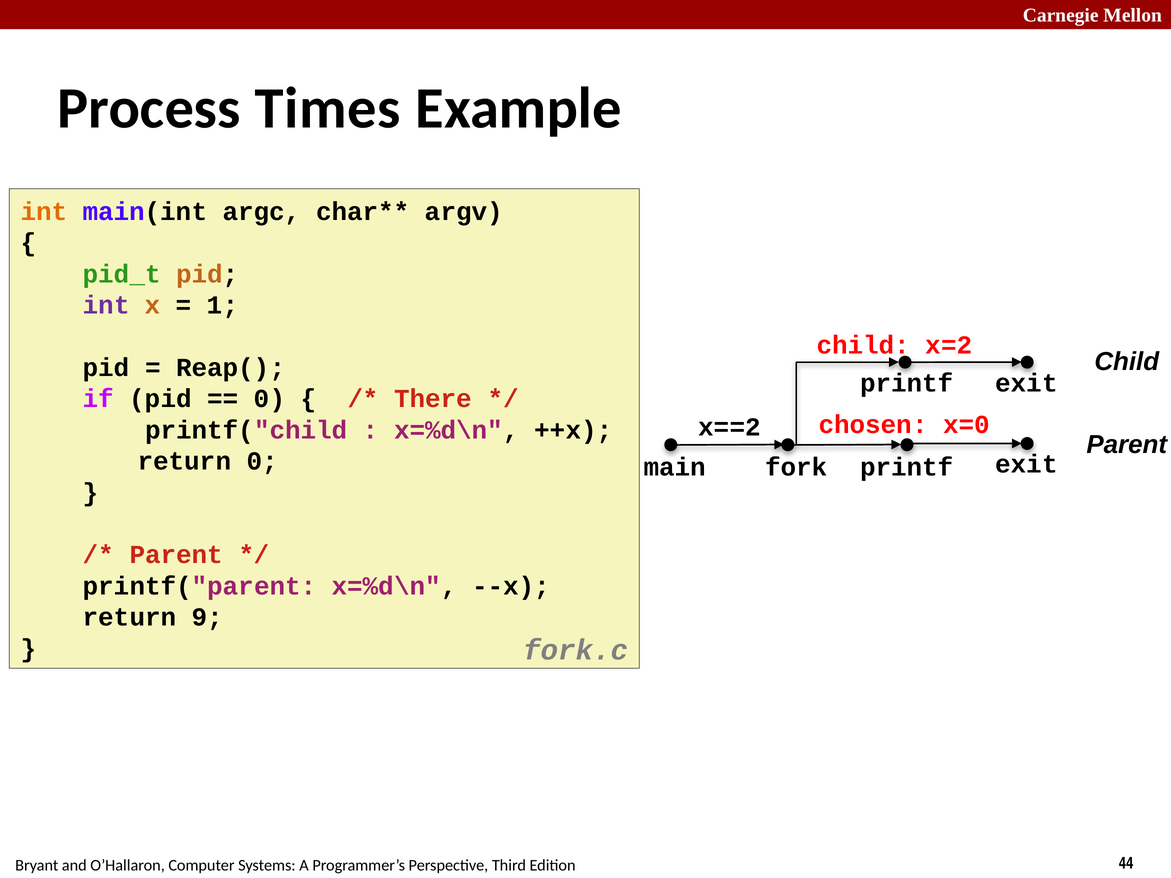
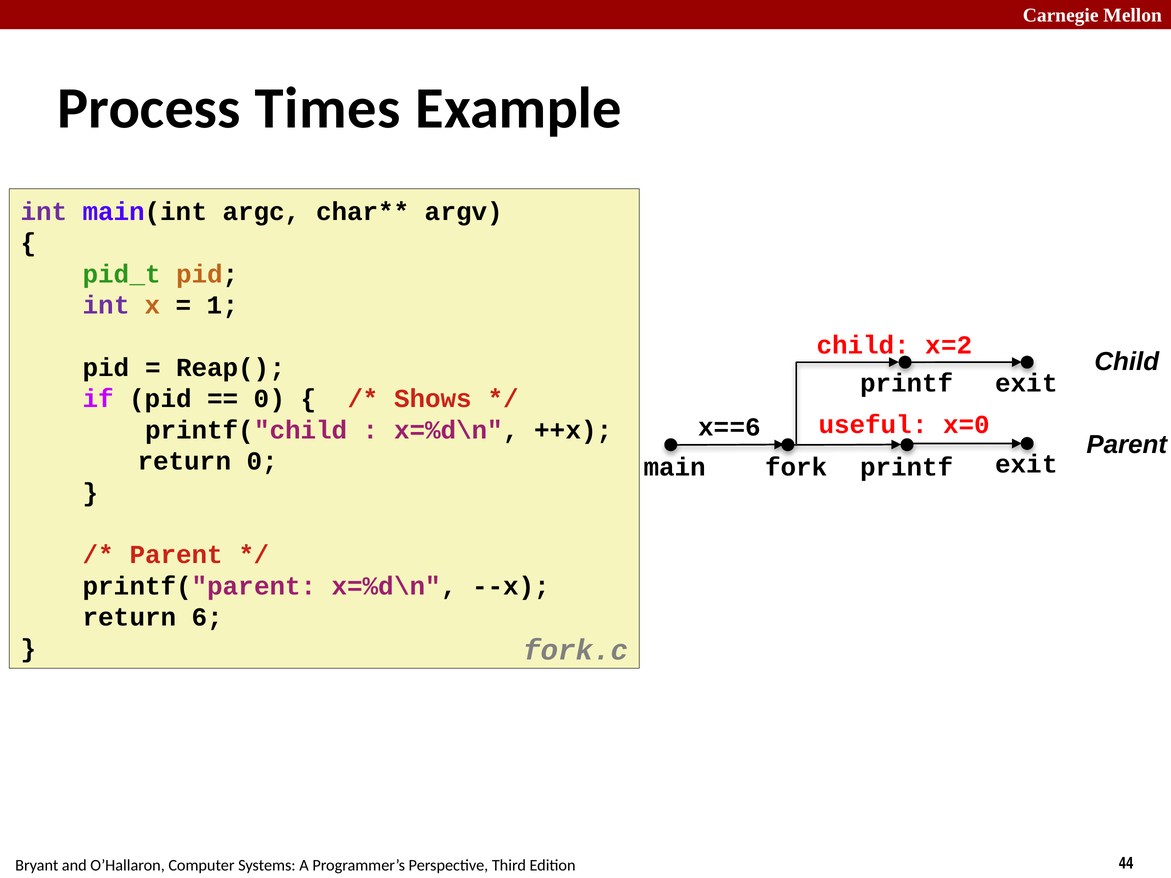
int colour: orange -> purple (44, 212)
There: There -> Shows (433, 399)
chosen: chosen -> useful (873, 425)
x==2: x==2 -> x==6 (730, 427)
9: 9 -> 6 (207, 617)
